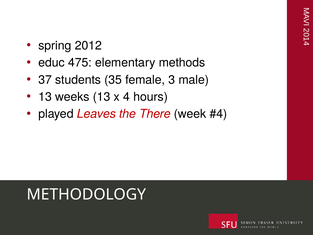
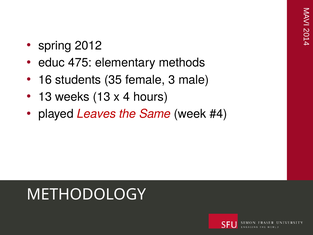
37: 37 -> 16 (45, 80)
There: There -> Same (155, 114)
